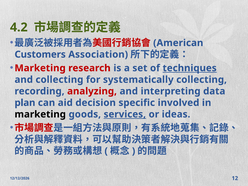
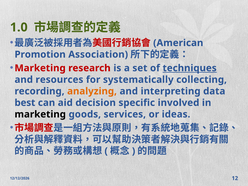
4.2: 4.2 -> 1.0 (19, 27)
Customers: Customers -> Promotion (40, 54)
and collecting: collecting -> resources (59, 80)
analyzing colour: red -> orange (92, 91)
plan: plan -> best (25, 103)
services underline: present -> none (125, 114)
